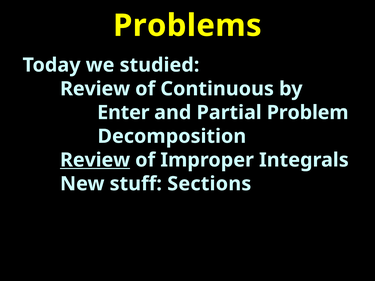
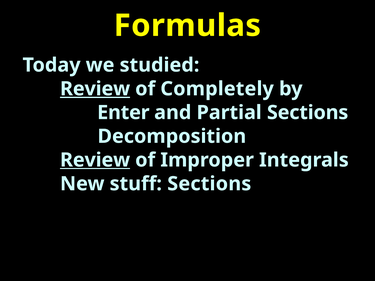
Problems: Problems -> Formulas (187, 26)
Review underline: none -> present (95, 89)
Continuous: Continuous -> Completely (217, 89)
Partial Problem: Problem -> Sections (308, 113)
